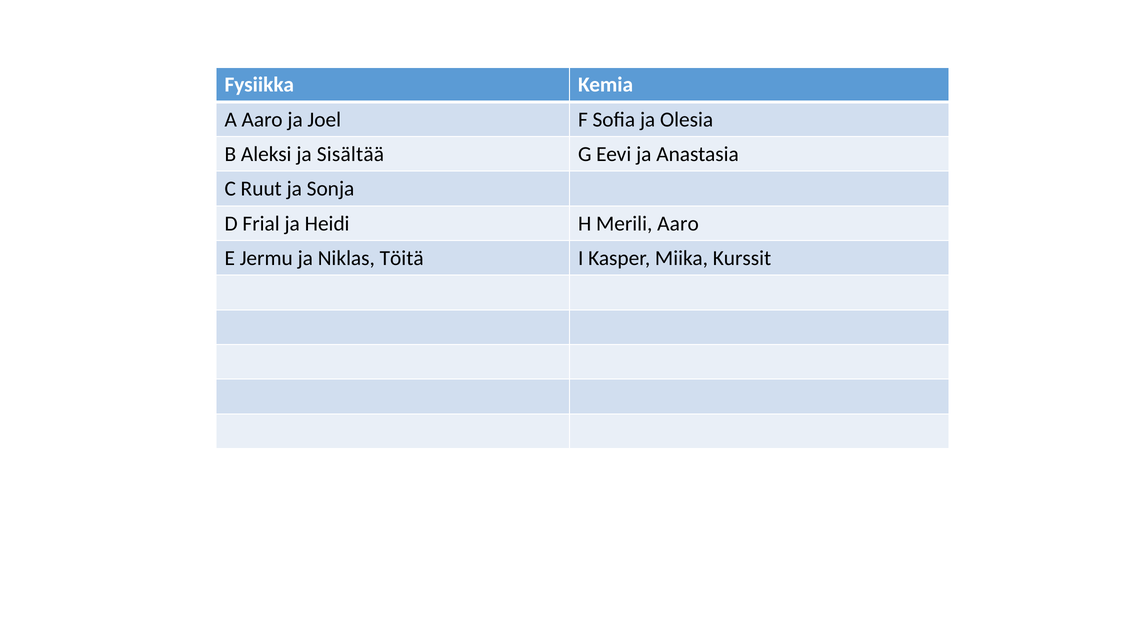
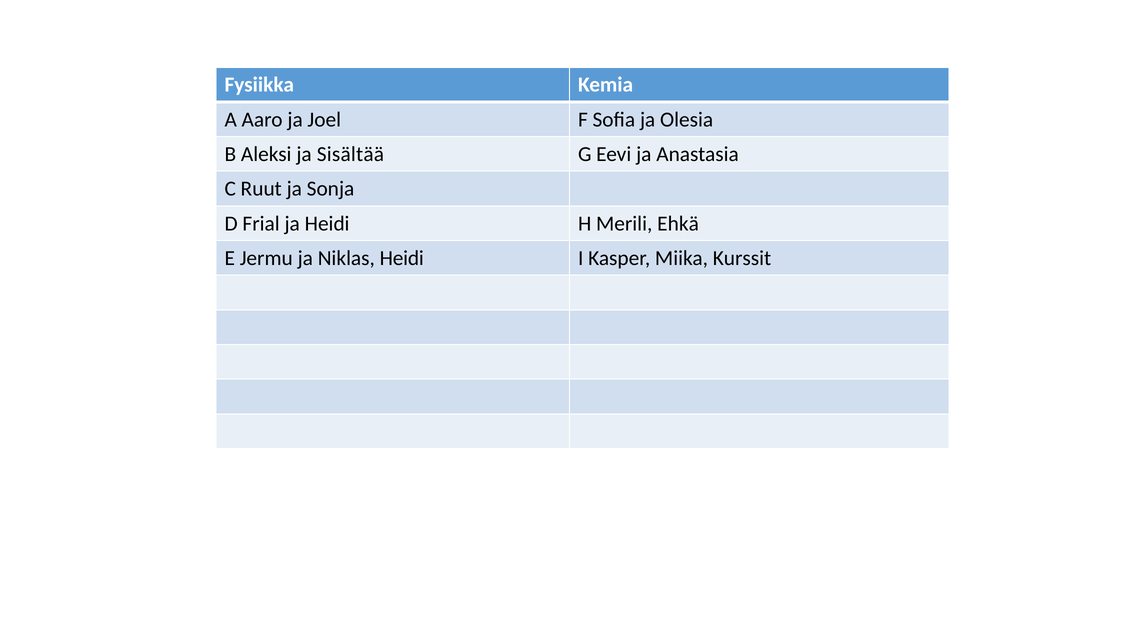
Merili Aaro: Aaro -> Ehkä (678, 223)
Niklas Töitä: Töitä -> Heidi (402, 258)
